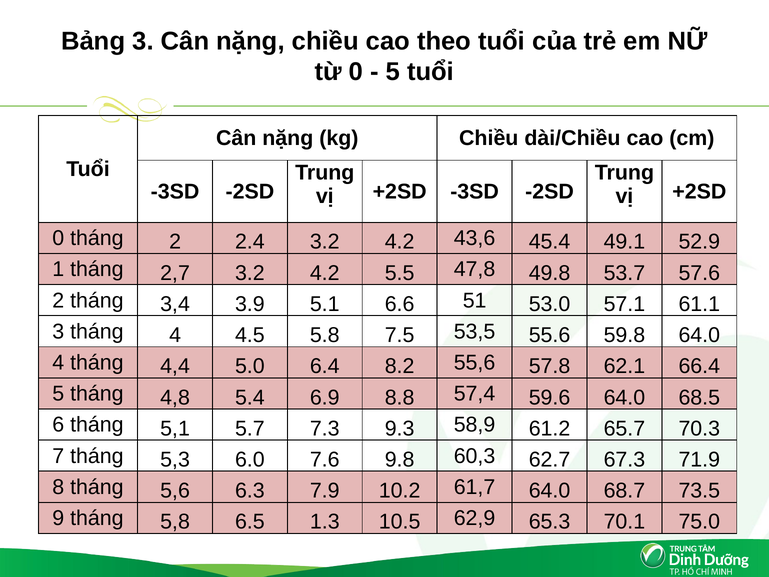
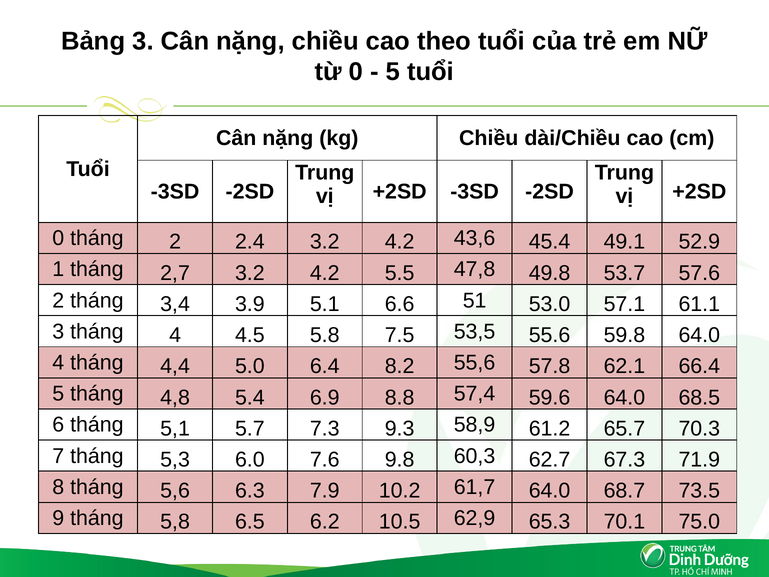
1.3: 1.3 -> 6.2 (325, 522)
